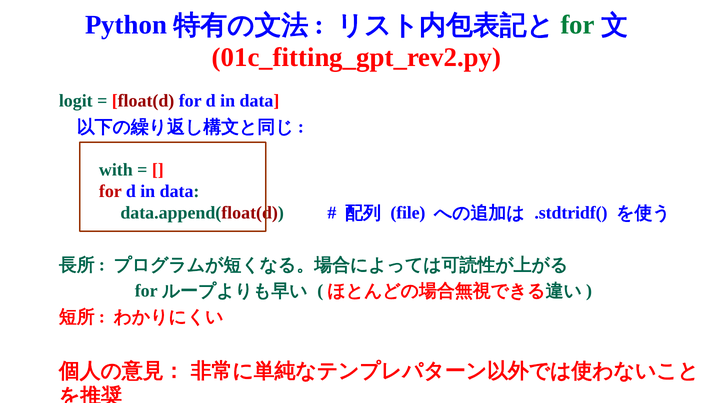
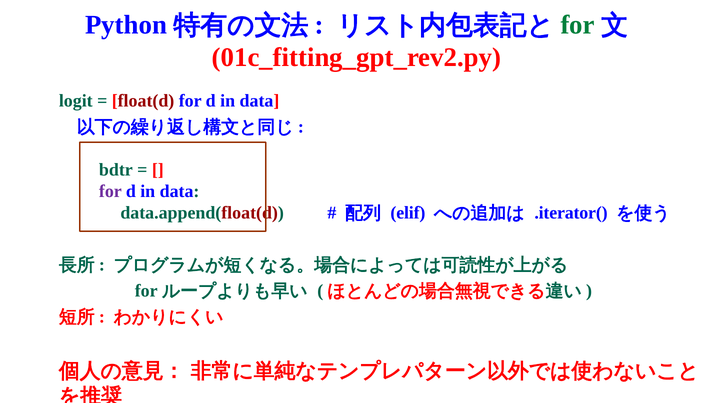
with: with -> bdtr (116, 170)
for colour: red -> purple (110, 191)
file: file -> elif (408, 213)
.stdtridf(: .stdtridf( -> .iterator( (571, 213)
